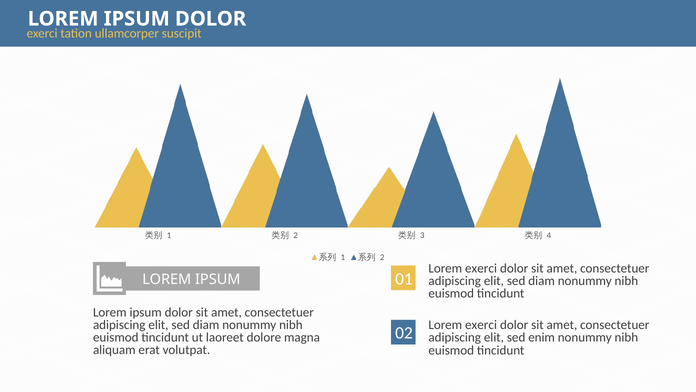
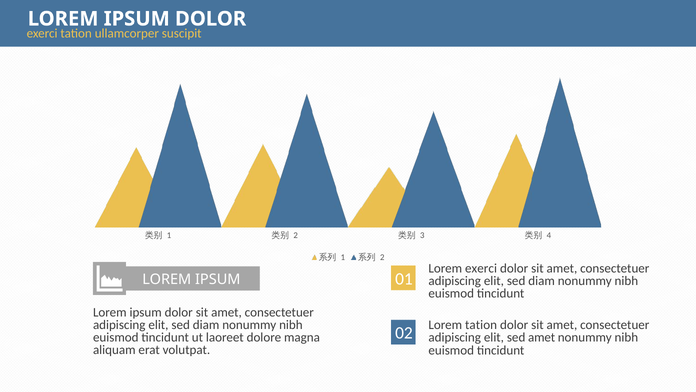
exerci: exerci -> tation (481, 325)
sed enim: enim -> amet (542, 337)
